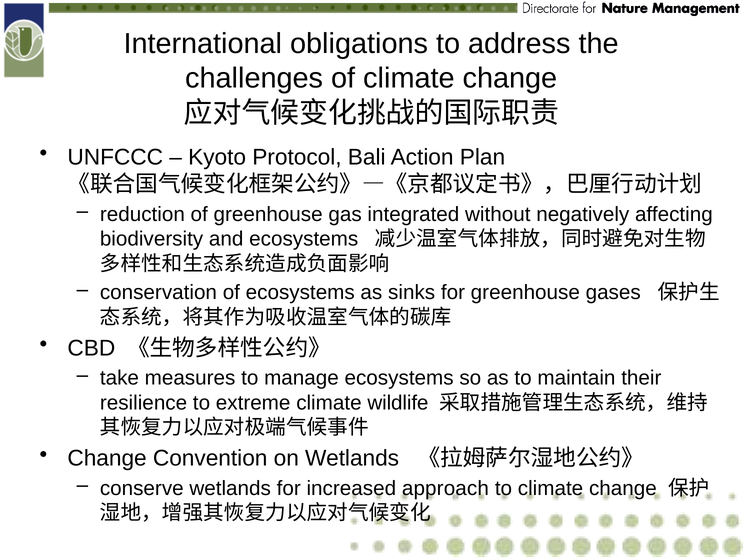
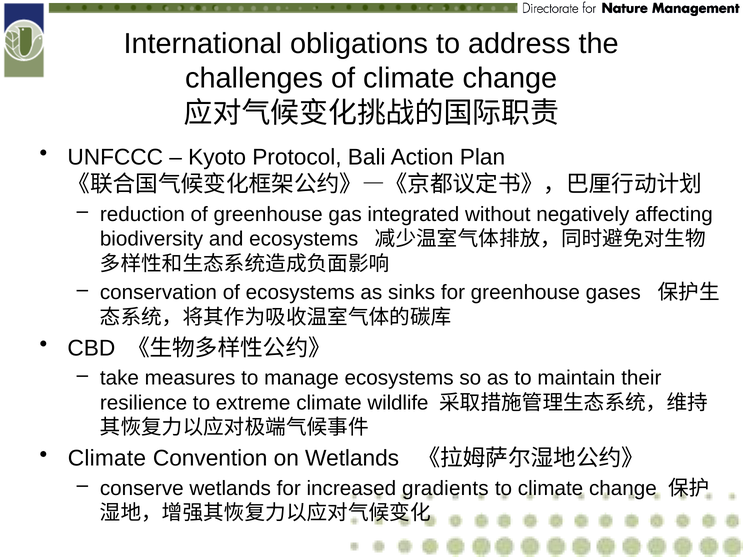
Change: Change -> Climate (107, 458)
approach: approach -> gradients (445, 488)
